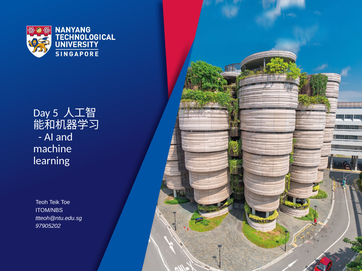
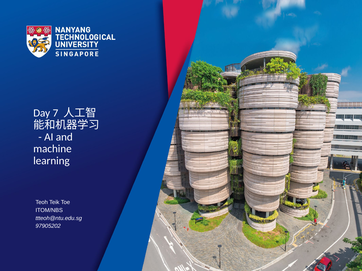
5: 5 -> 7 (55, 113)
